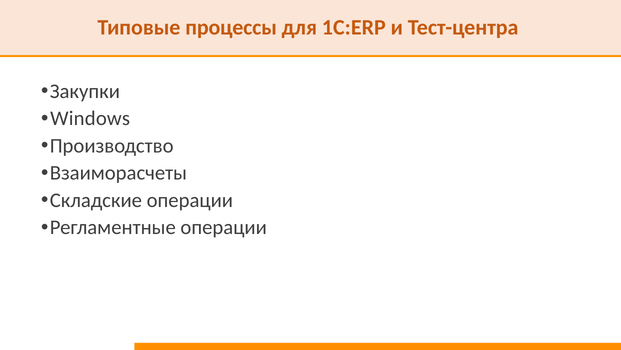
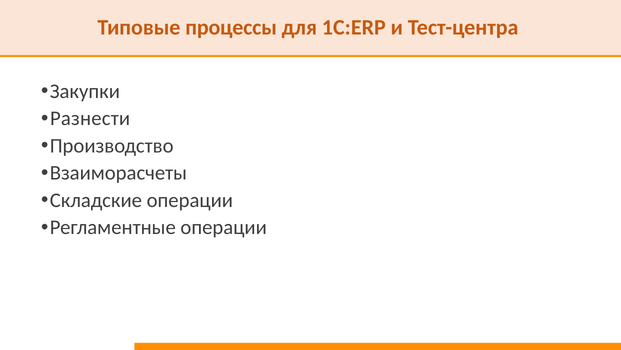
Windows: Windows -> Разнести (90, 118)
